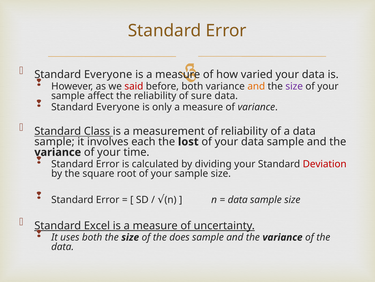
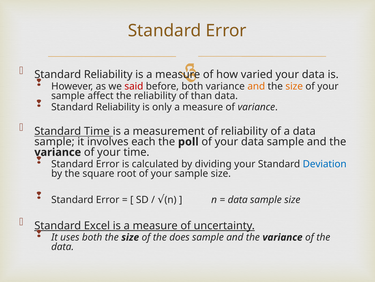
Everyone: Everyone -> Reliability (108, 74)
size colour: purple -> orange (294, 86)
sure: sure -> than (201, 96)
Everyone: Everyone -> Reliability (118, 107)
Standard Class: Class -> Time (97, 131)
lost: lost -> poll (188, 141)
Deviation colour: red -> blue (325, 164)
